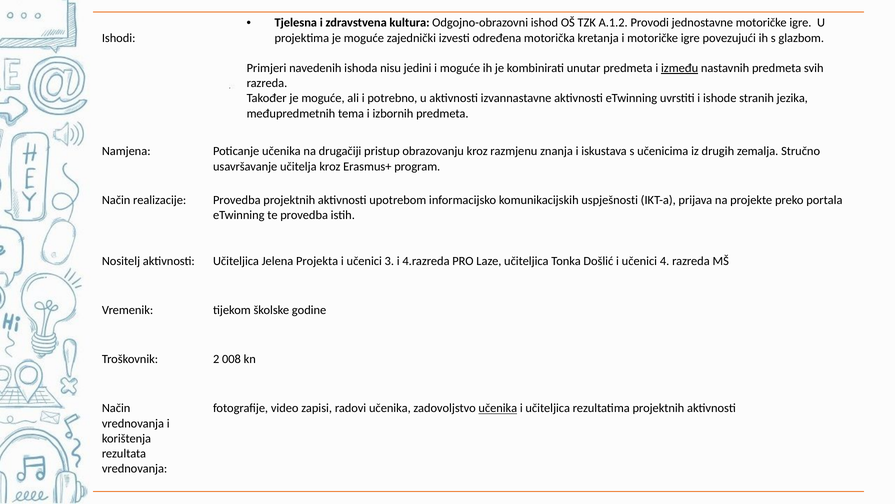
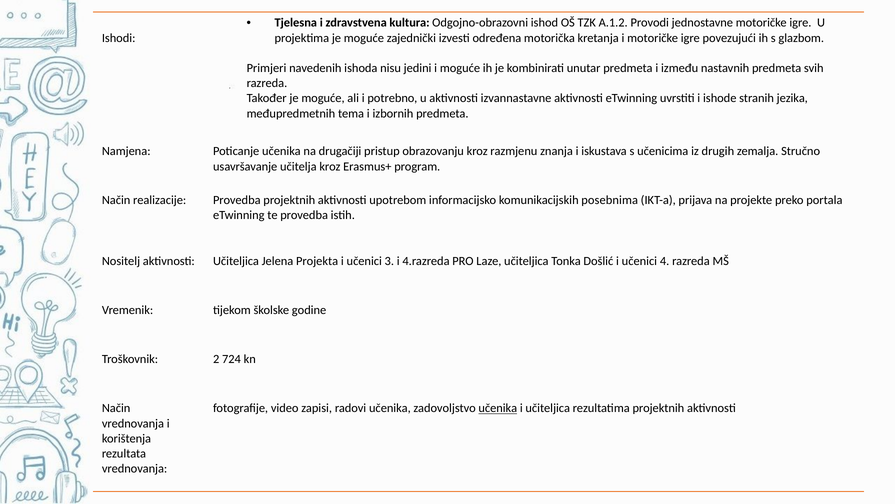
između underline: present -> none (680, 68)
uspješnosti: uspješnosti -> posebnima (610, 200)
008: 008 -> 724 (231, 359)
